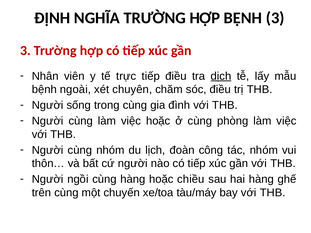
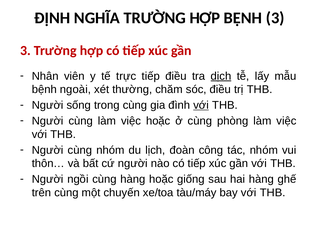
chuyên: chuyên -> thường (132, 90)
với underline: none -> present (201, 105)
chiều: chiều -> giống (191, 179)
